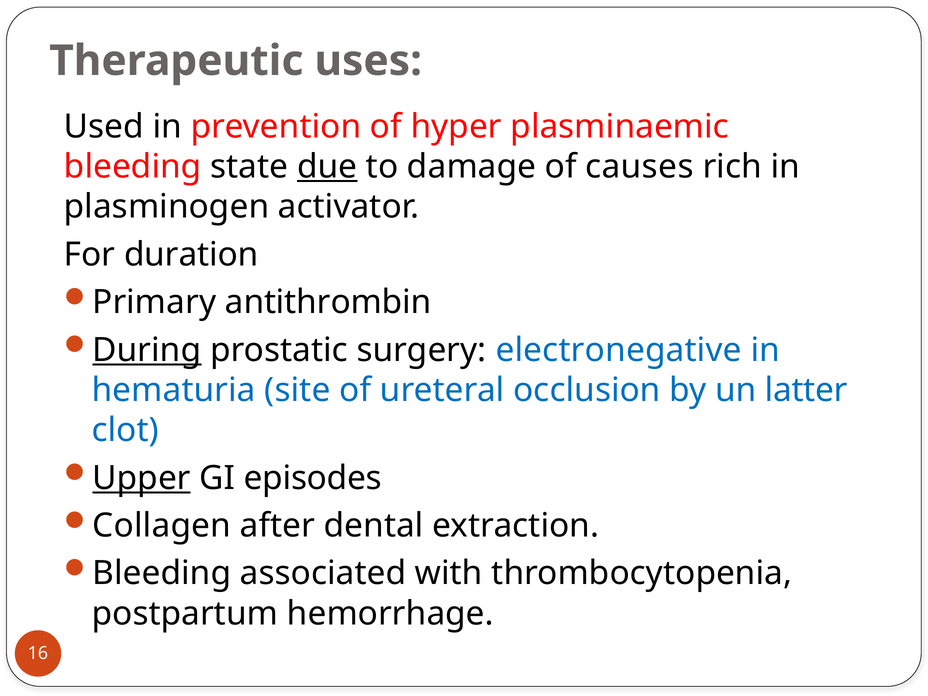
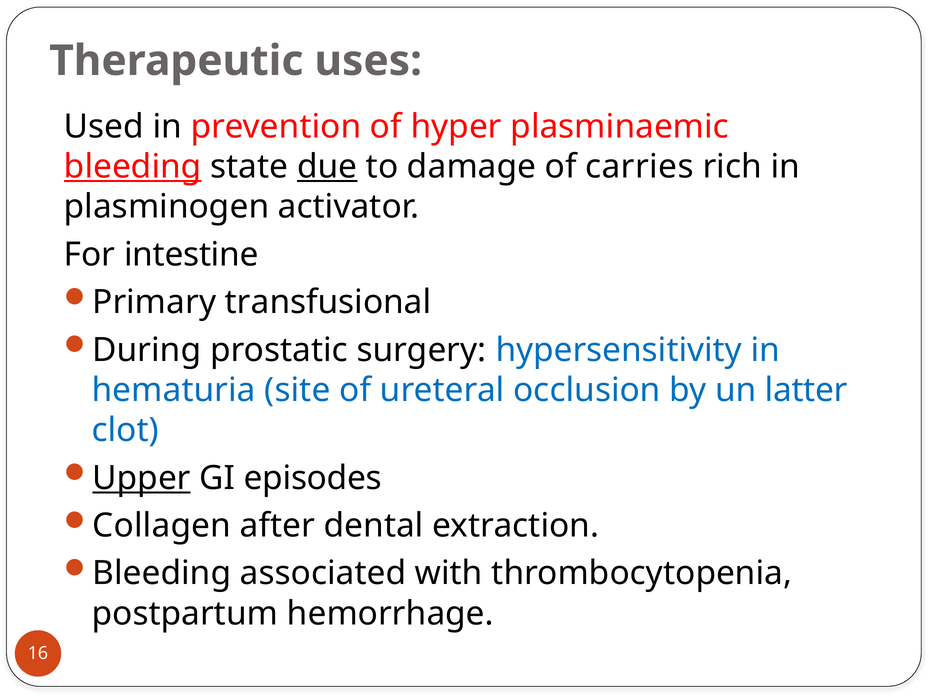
bleeding underline: none -> present (133, 167)
causes: causes -> carries (640, 167)
duration: duration -> intestine (191, 255)
antithrombin: antithrombin -> transfusional (328, 302)
During underline: present -> none (147, 350)
electronegative: electronegative -> hypersensitivity (619, 350)
